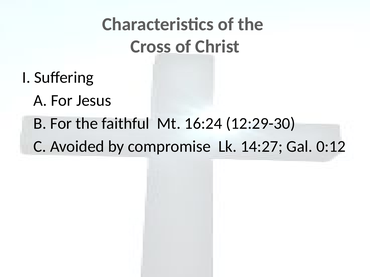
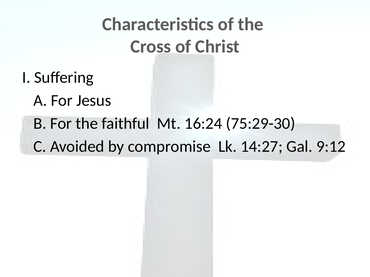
12:29-30: 12:29-30 -> 75:29-30 (261, 124)
0:12: 0:12 -> 9:12 (331, 147)
